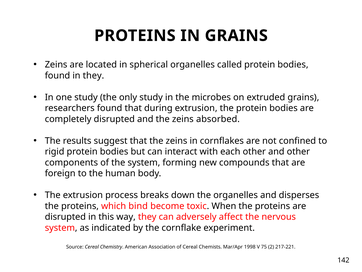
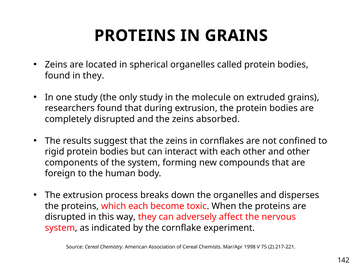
microbes: microbes -> molecule (211, 97)
which bind: bind -> each (138, 206)
